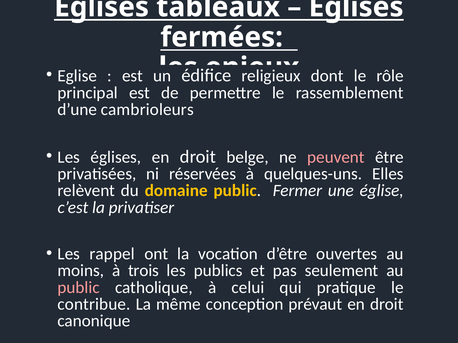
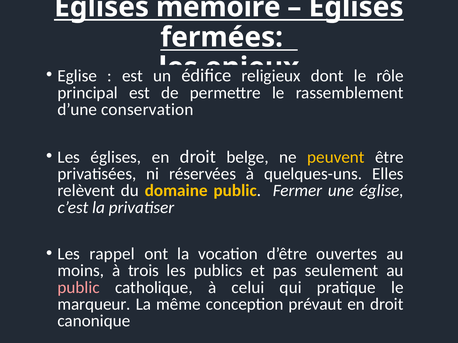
tableaux: tableaux -> mémoire (218, 7)
cambrioleurs: cambrioleurs -> conservation (147, 110)
peuvent colour: pink -> yellow (336, 157)
contribue: contribue -> marqueur (94, 304)
